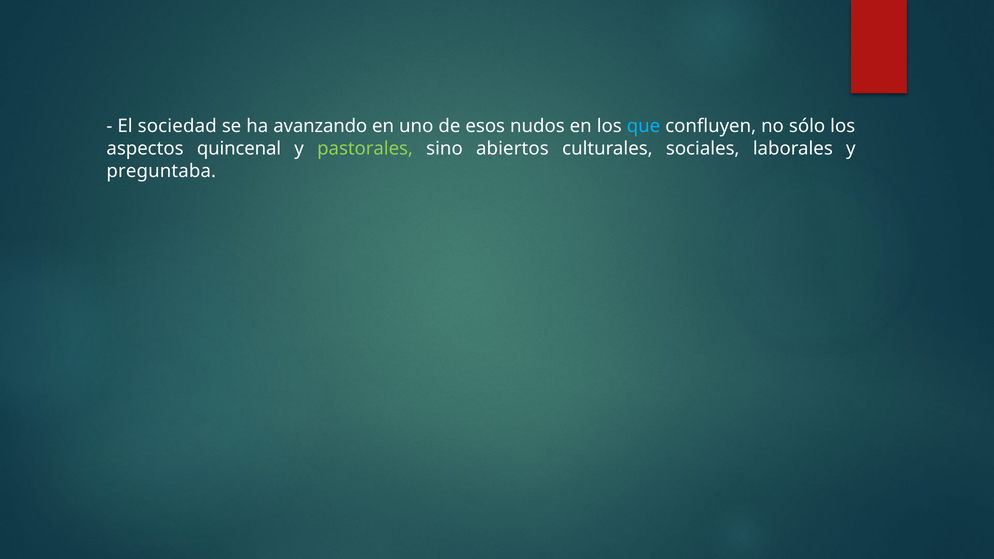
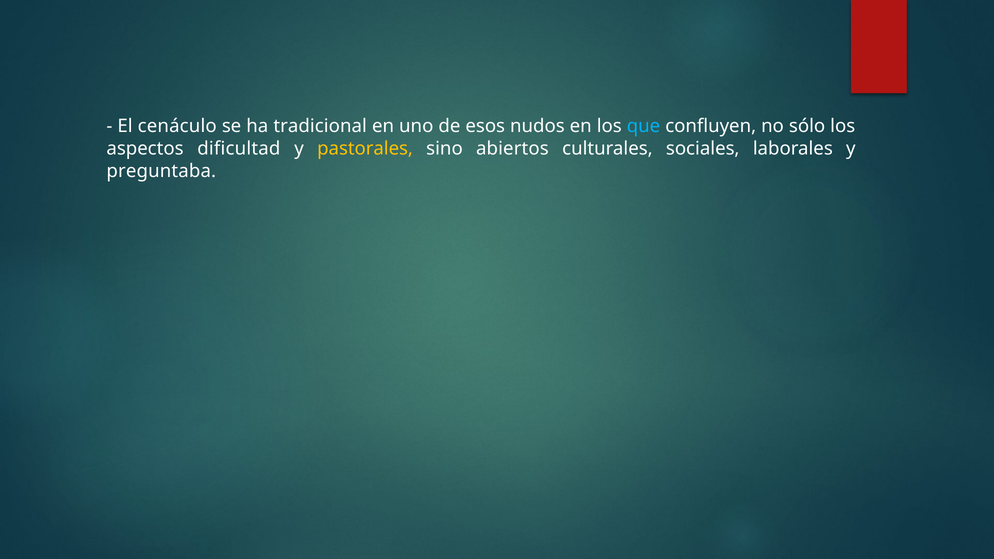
sociedad: sociedad -> cenáculo (177, 126)
avanzando: avanzando -> tradicional (320, 126)
quincenal: quincenal -> dificultad (239, 149)
pastorales colour: light green -> yellow (365, 149)
